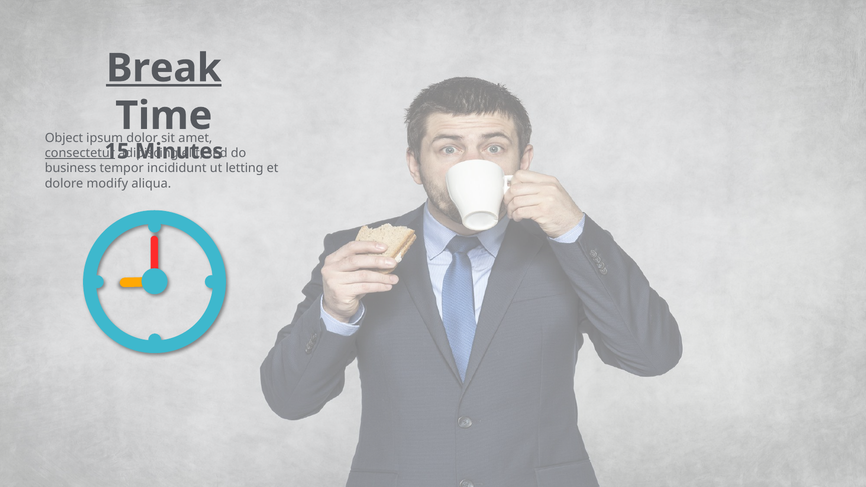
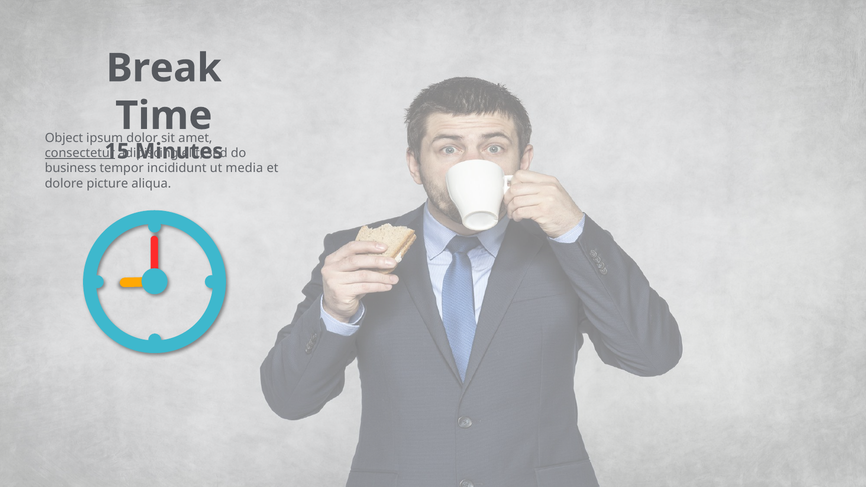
Break underline: present -> none (164, 68)
letting: letting -> media (244, 168)
modify: modify -> picture (107, 183)
